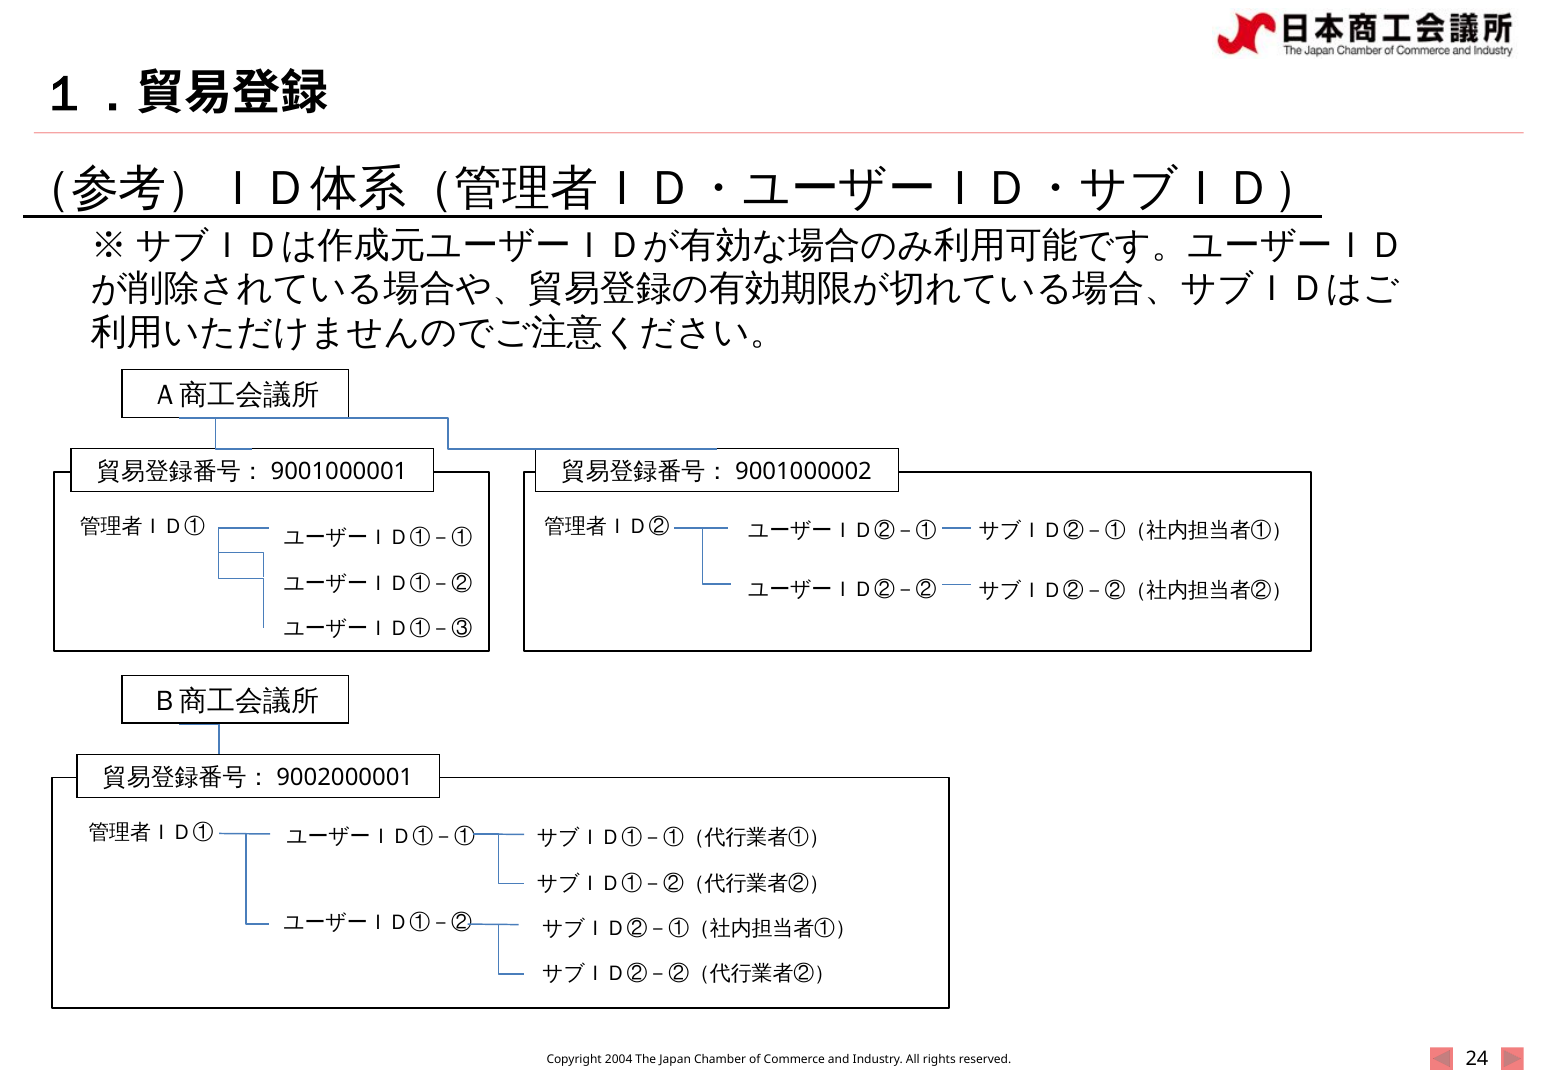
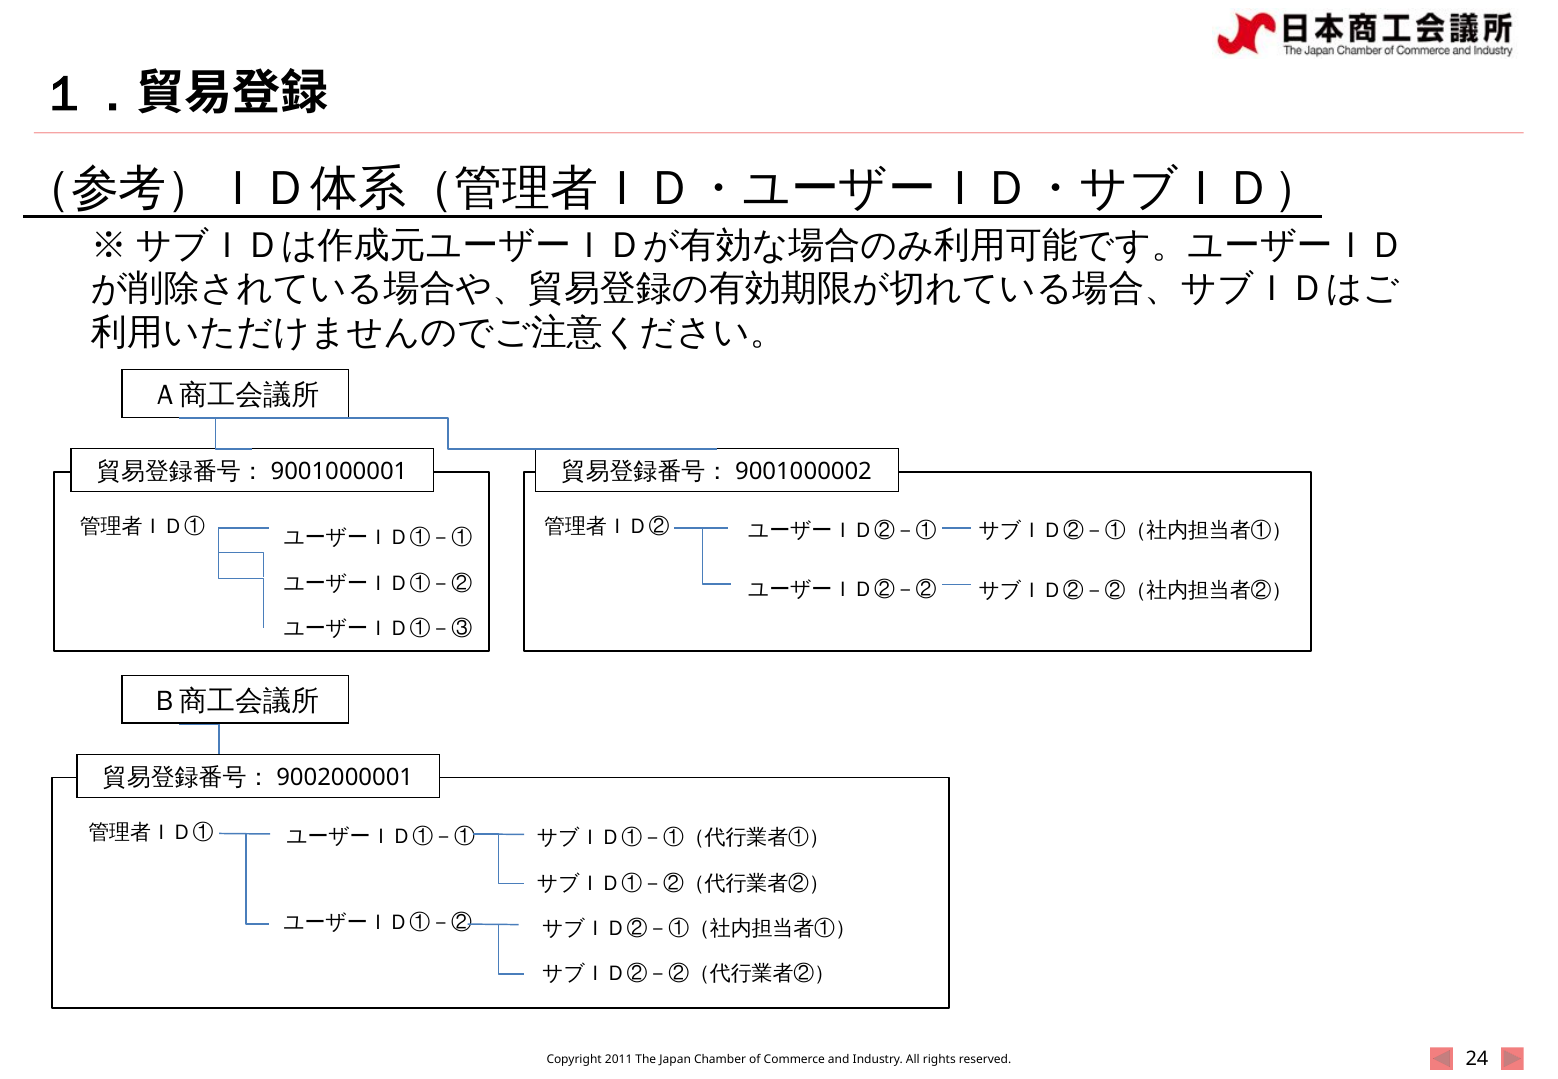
2004: 2004 -> 2011 (619, 1059)
